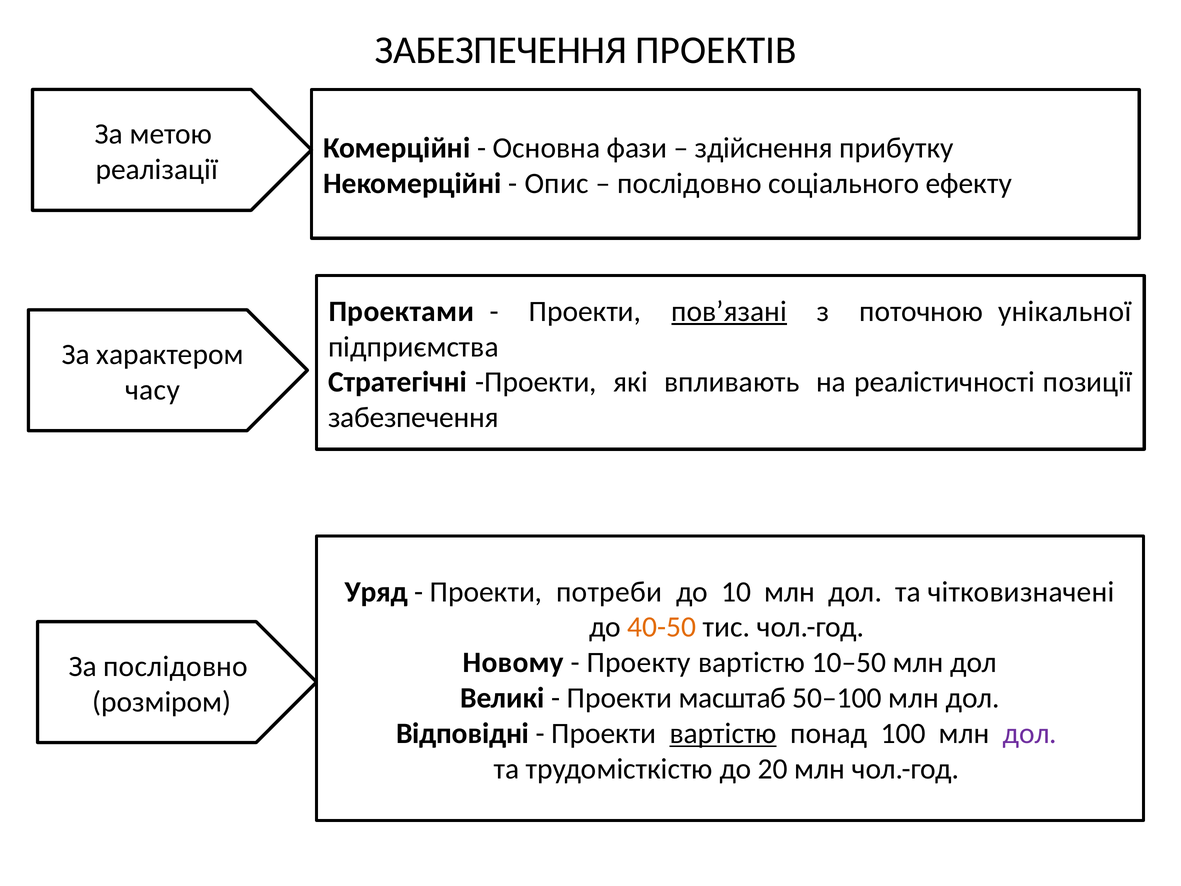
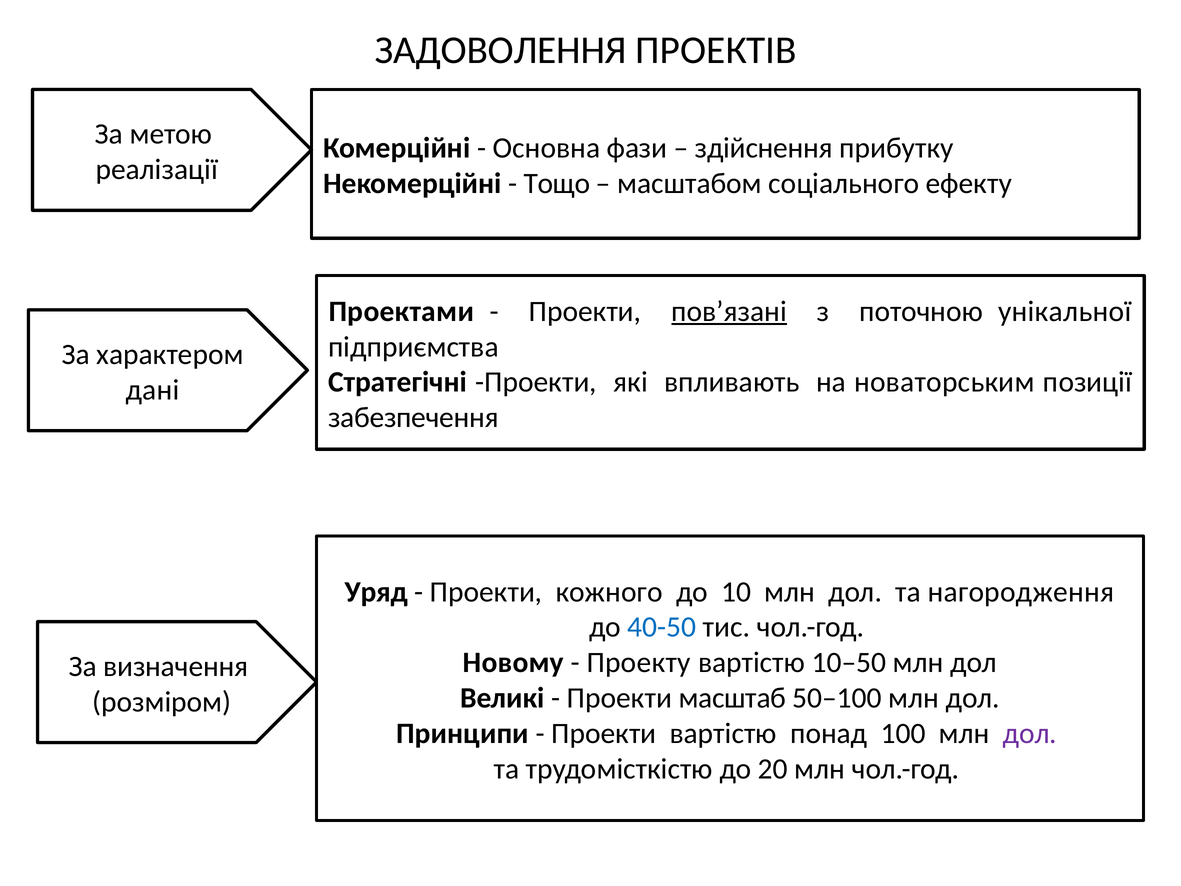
ЗАБЕЗПЕЧЕННЯ: ЗАБЕЗПЕЧЕННЯ -> ЗАДОВОЛЕННЯ (501, 50)
Опис: Опис -> Тощо (557, 184)
послідовно: послідовно -> масштабом (690, 184)
реалістичності: реалістичності -> новаторським (944, 382)
часу: часу -> дані (153, 390)
потреби: потреби -> кожного (609, 592)
чітковизначені: чітковизначені -> нагородження (1021, 592)
40-50 colour: orange -> blue (662, 627)
За послідовно: послідовно -> визначення (176, 666)
Відповідні: Відповідні -> Принципи (462, 733)
вартістю underline: present -> none (723, 733)
